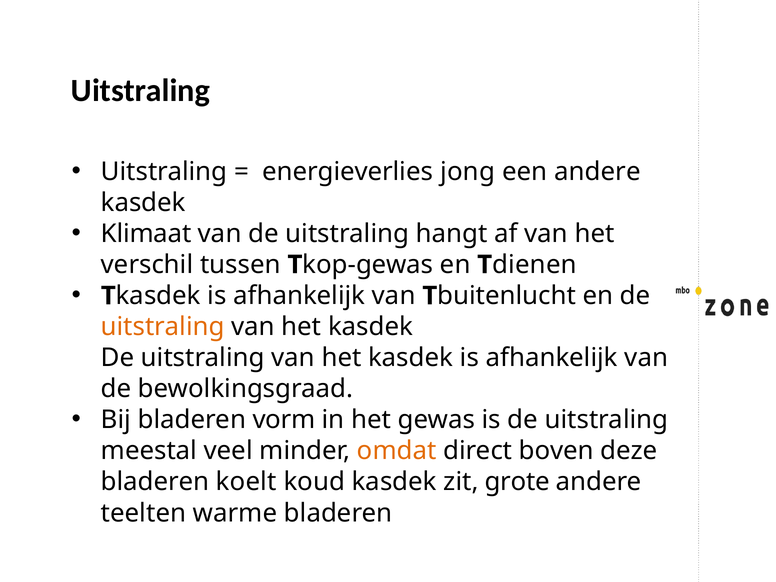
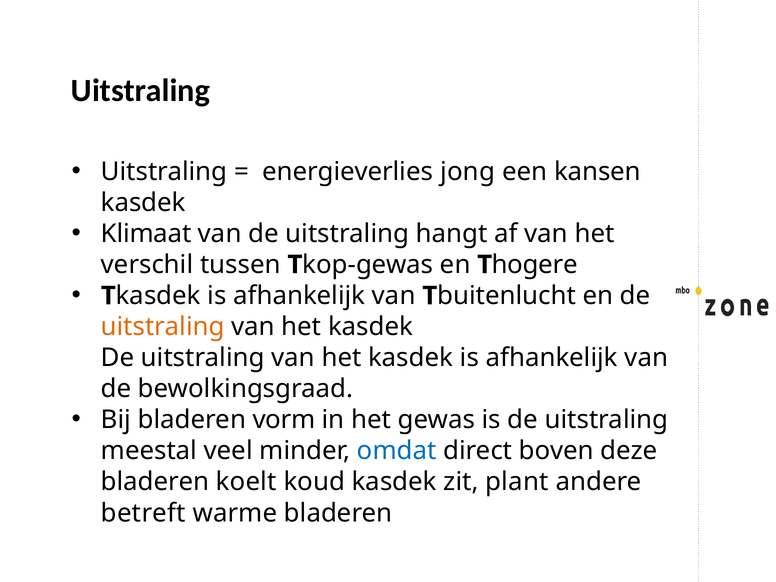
een andere: andere -> kansen (597, 172)
dienen: dienen -> hogere (535, 265)
omdat colour: orange -> blue (397, 451)
grote: grote -> plant (517, 482)
teelten: teelten -> betreft (143, 513)
